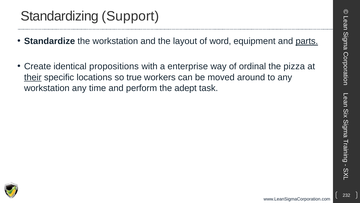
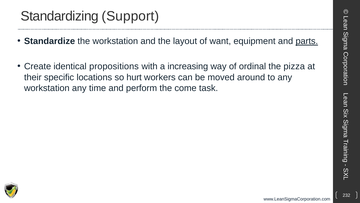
word: word -> want (220, 41)
enterprise: enterprise -> increasing (188, 66)
their underline: present -> none (33, 77)
true: true -> hurt (134, 77)
adept: adept -> come (186, 88)
